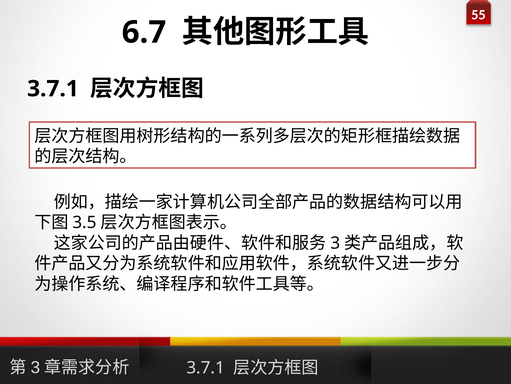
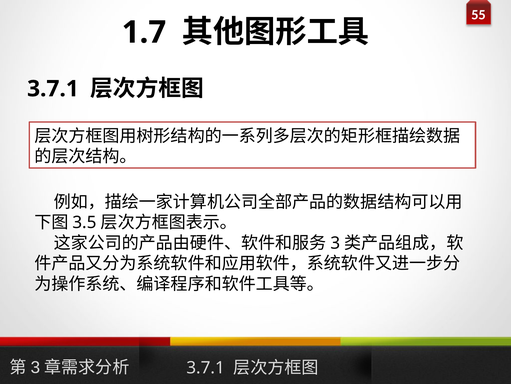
6.7: 6.7 -> 1.7 (144, 32)
